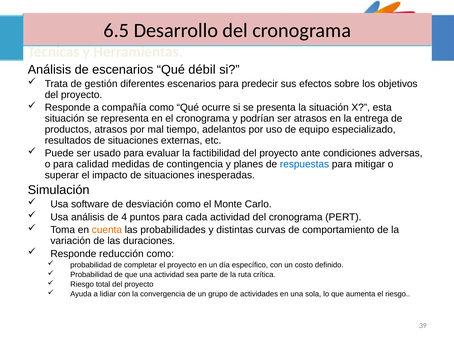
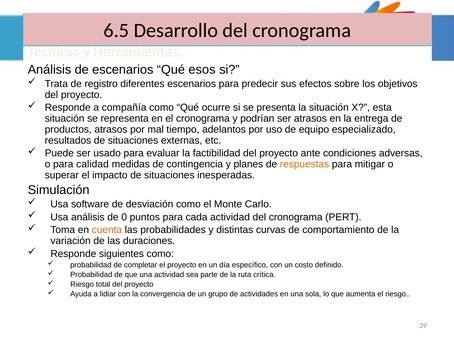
débil: débil -> esos (202, 69)
gestión: gestión -> registro (101, 84)
respuestas colour: blue -> orange (305, 164)
4: 4 -> 0 (124, 217)
reducción: reducción -> siguientes (121, 253)
